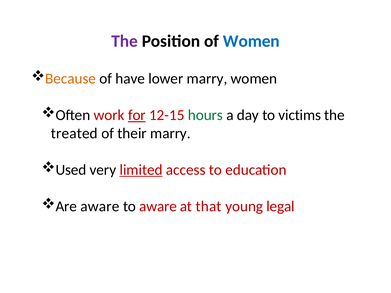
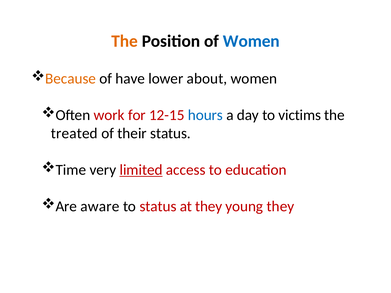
The colour: purple -> orange (125, 41)
lower marry: marry -> about (207, 79)
for underline: present -> none (137, 115)
hours colour: green -> blue (205, 115)
their marry: marry -> status (170, 133)
Used: Used -> Time (71, 170)
to aware: aware -> status (158, 207)
at that: that -> they (209, 207)
young legal: legal -> they (280, 207)
